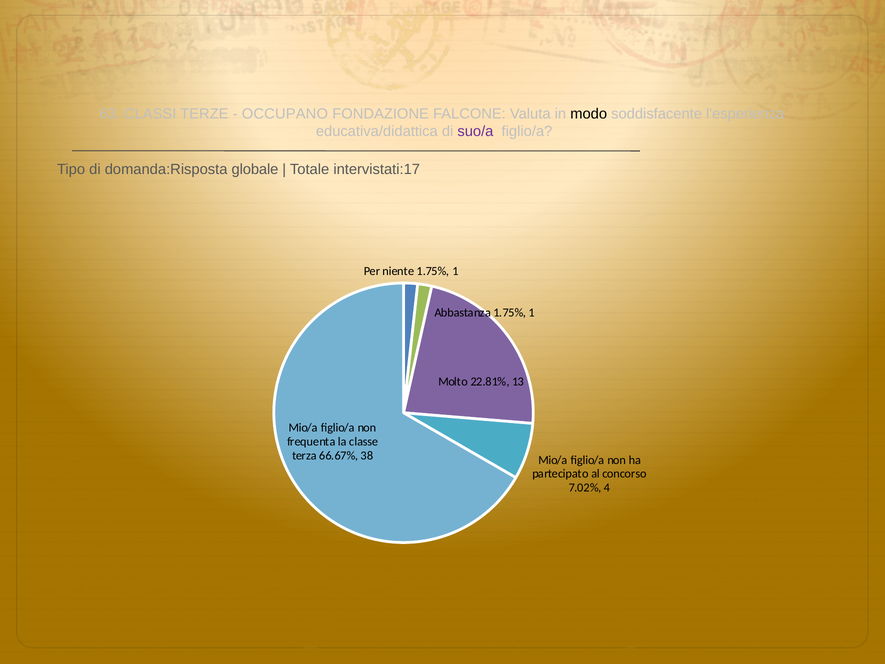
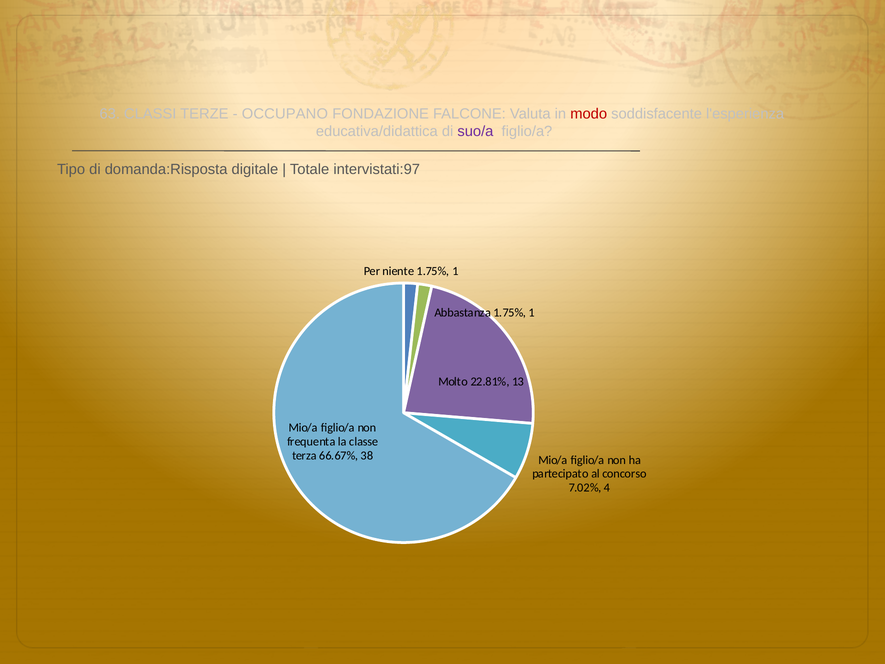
modo colour: black -> red (589, 114)
globale: globale -> digitale (255, 169)
intervistati:17: intervistati:17 -> intervistati:97 (377, 169)
